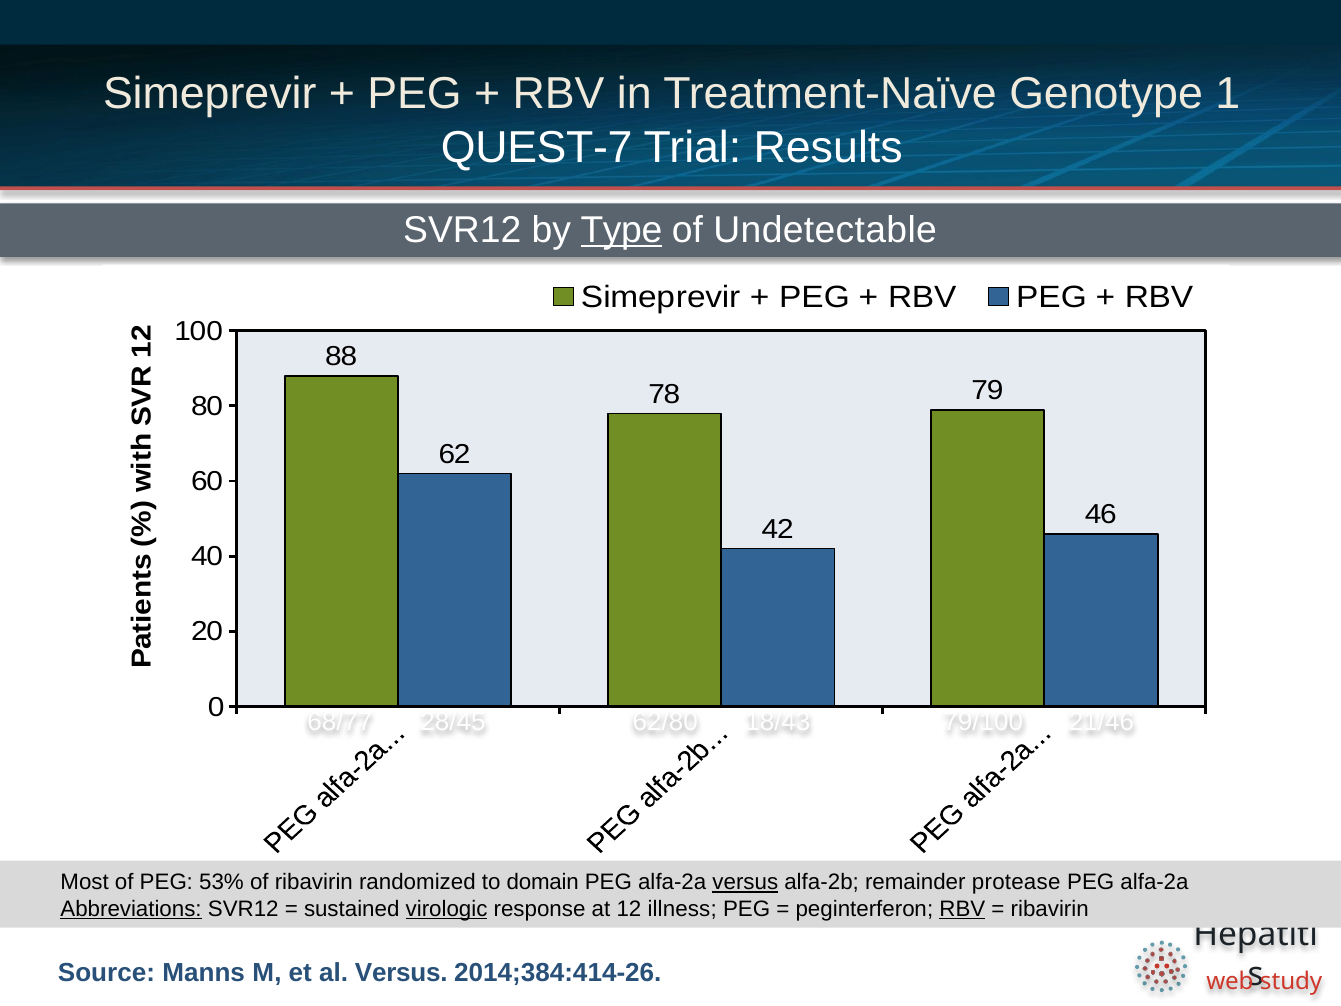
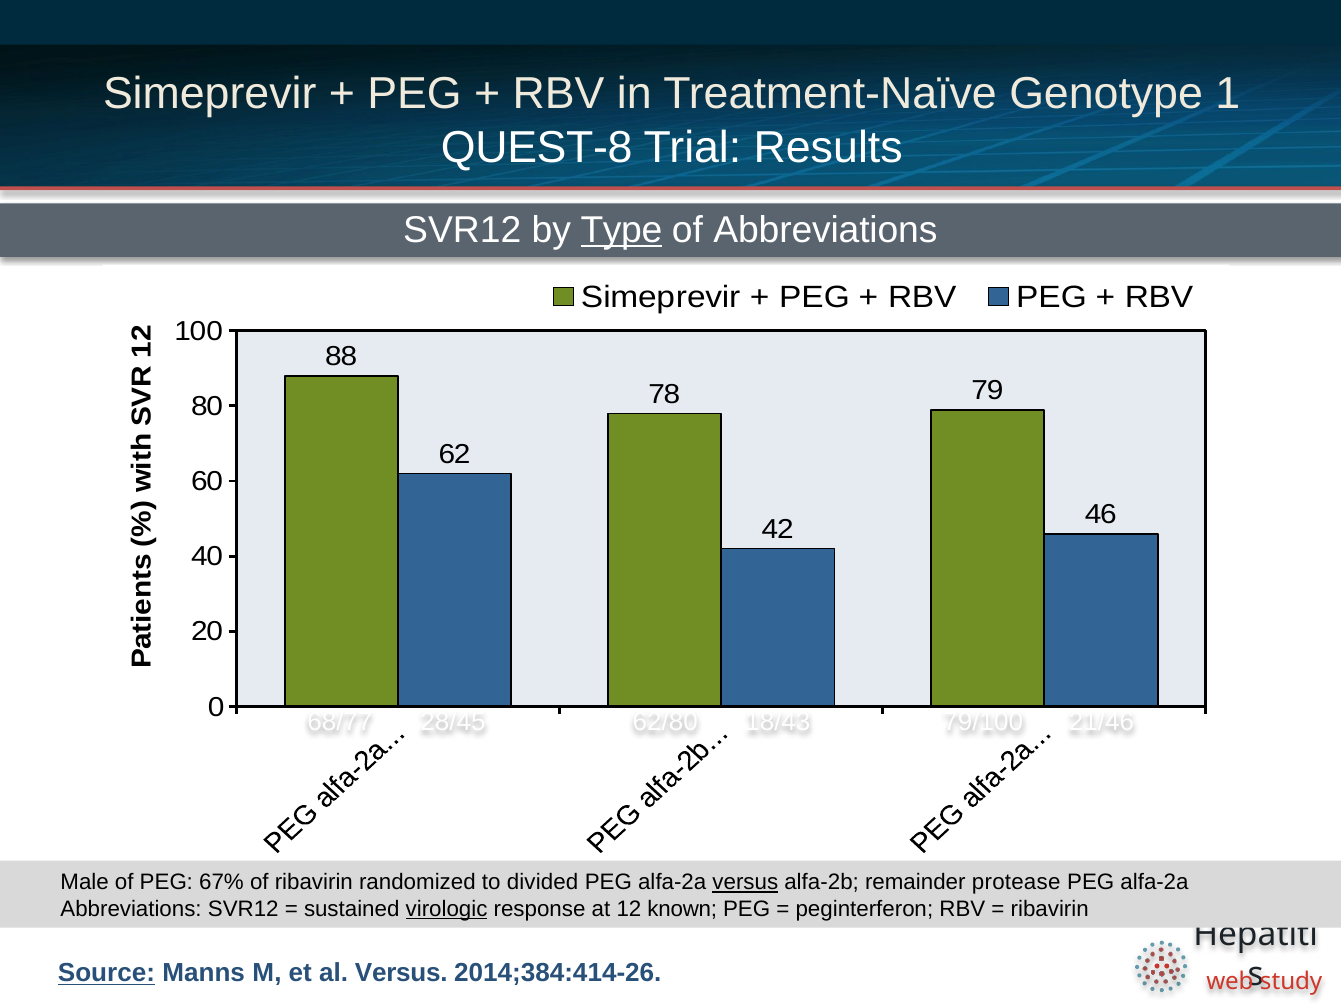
QUEST-7: QUEST-7 -> QUEST-8 (537, 147)
of Undetectable: Undetectable -> Abbreviations (825, 230)
Most: Most -> Male (85, 882)
53%: 53% -> 67% (221, 882)
domain: domain -> divided (543, 882)
Abbreviations underline: present -> none (131, 909)
illness: illness -> known (682, 909)
RBV underline: present -> none (962, 909)
Source underline: none -> present (106, 973)
